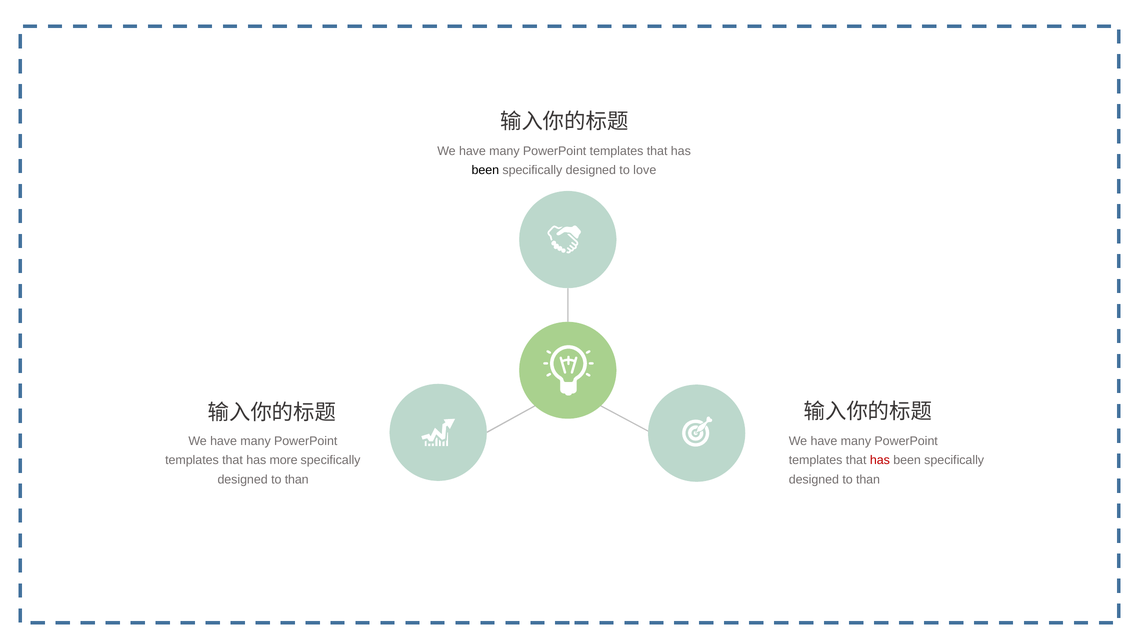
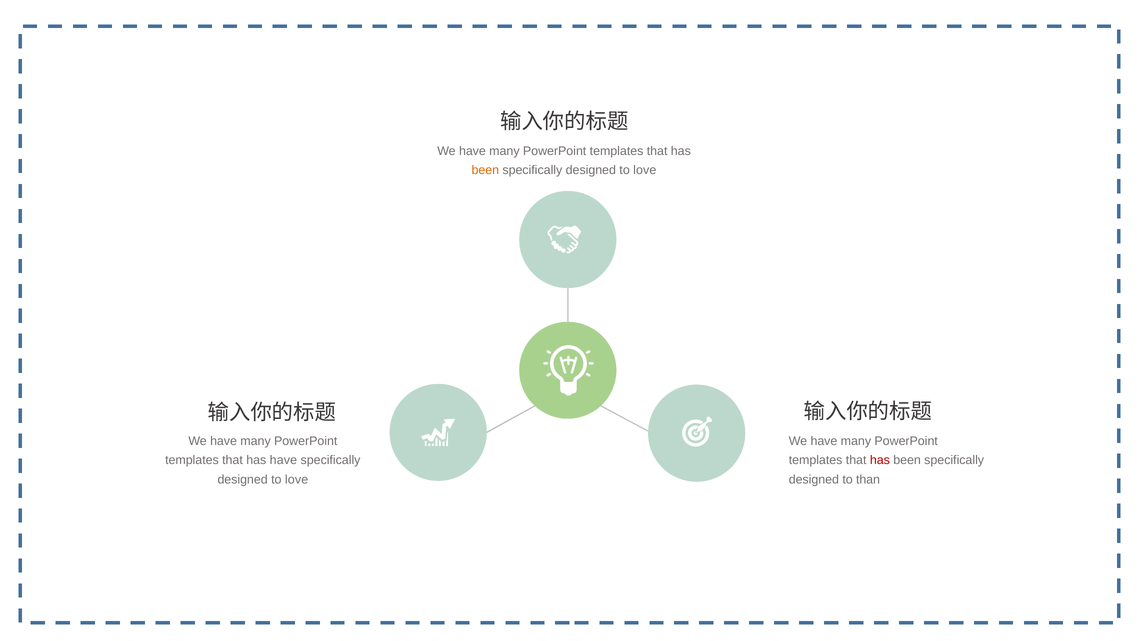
been colour: black -> orange (485, 170)
has more: more -> have (283, 461)
than: than -> love (297, 480)
